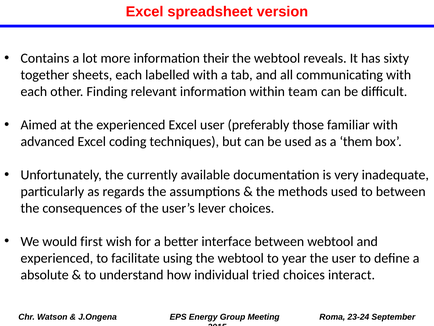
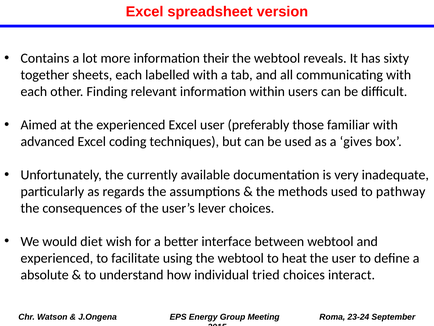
team: team -> users (303, 91)
them: them -> gives (356, 141)
to between: between -> pathway (401, 191)
first: first -> diet (92, 241)
year: year -> heat (294, 258)
